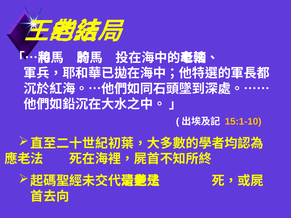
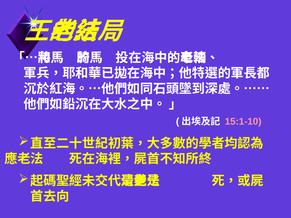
15:1-10 colour: yellow -> pink (243, 122)
